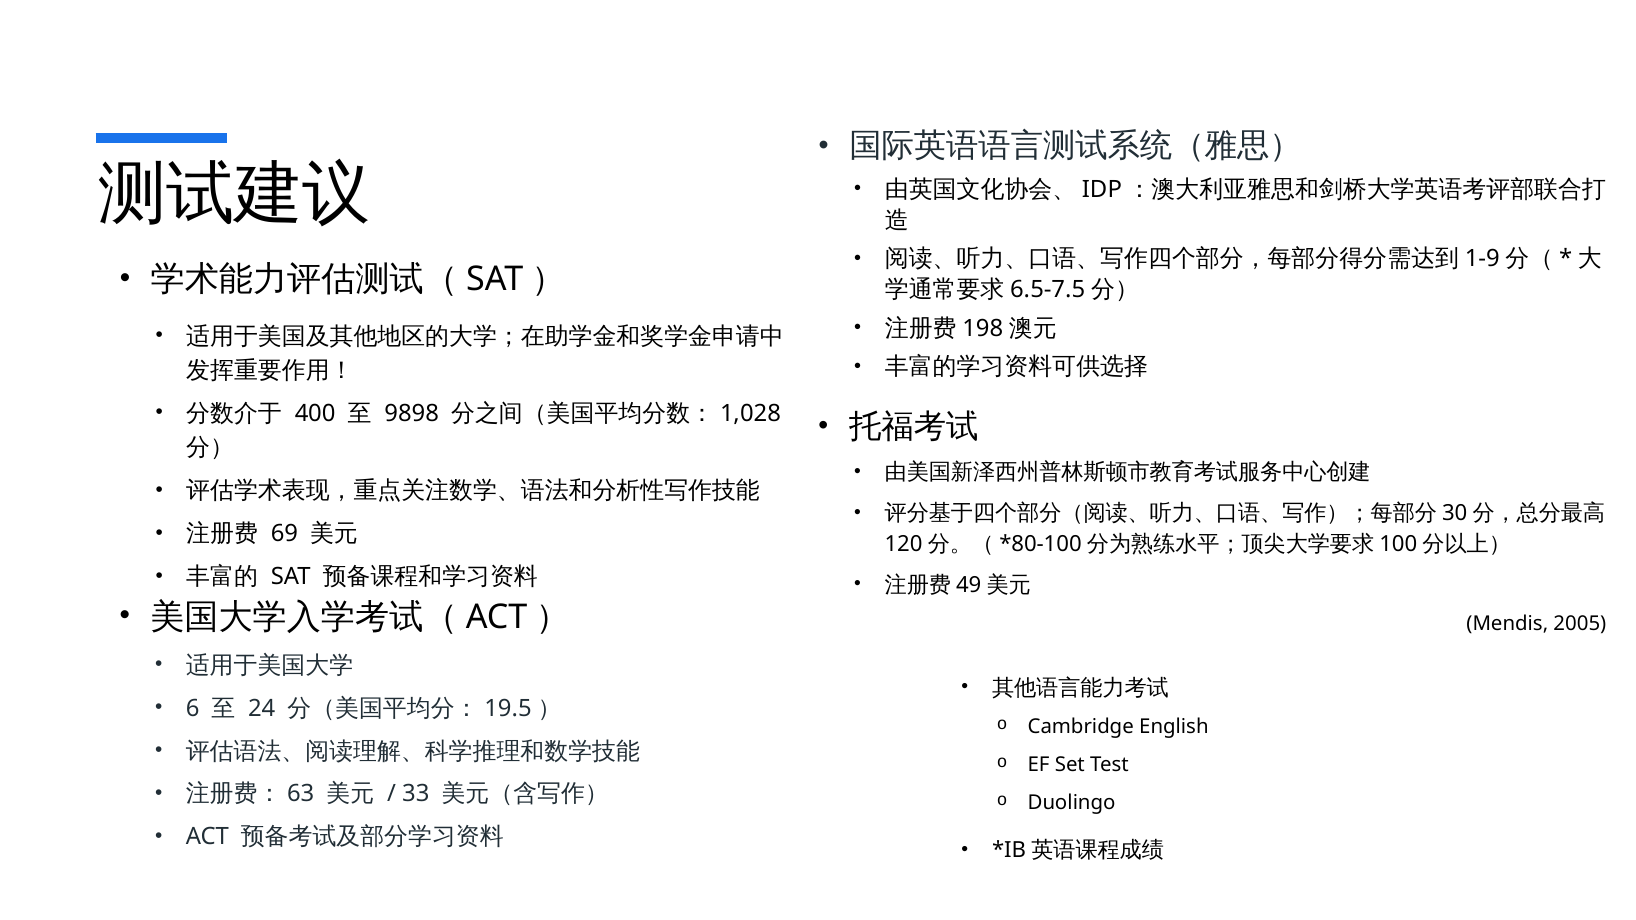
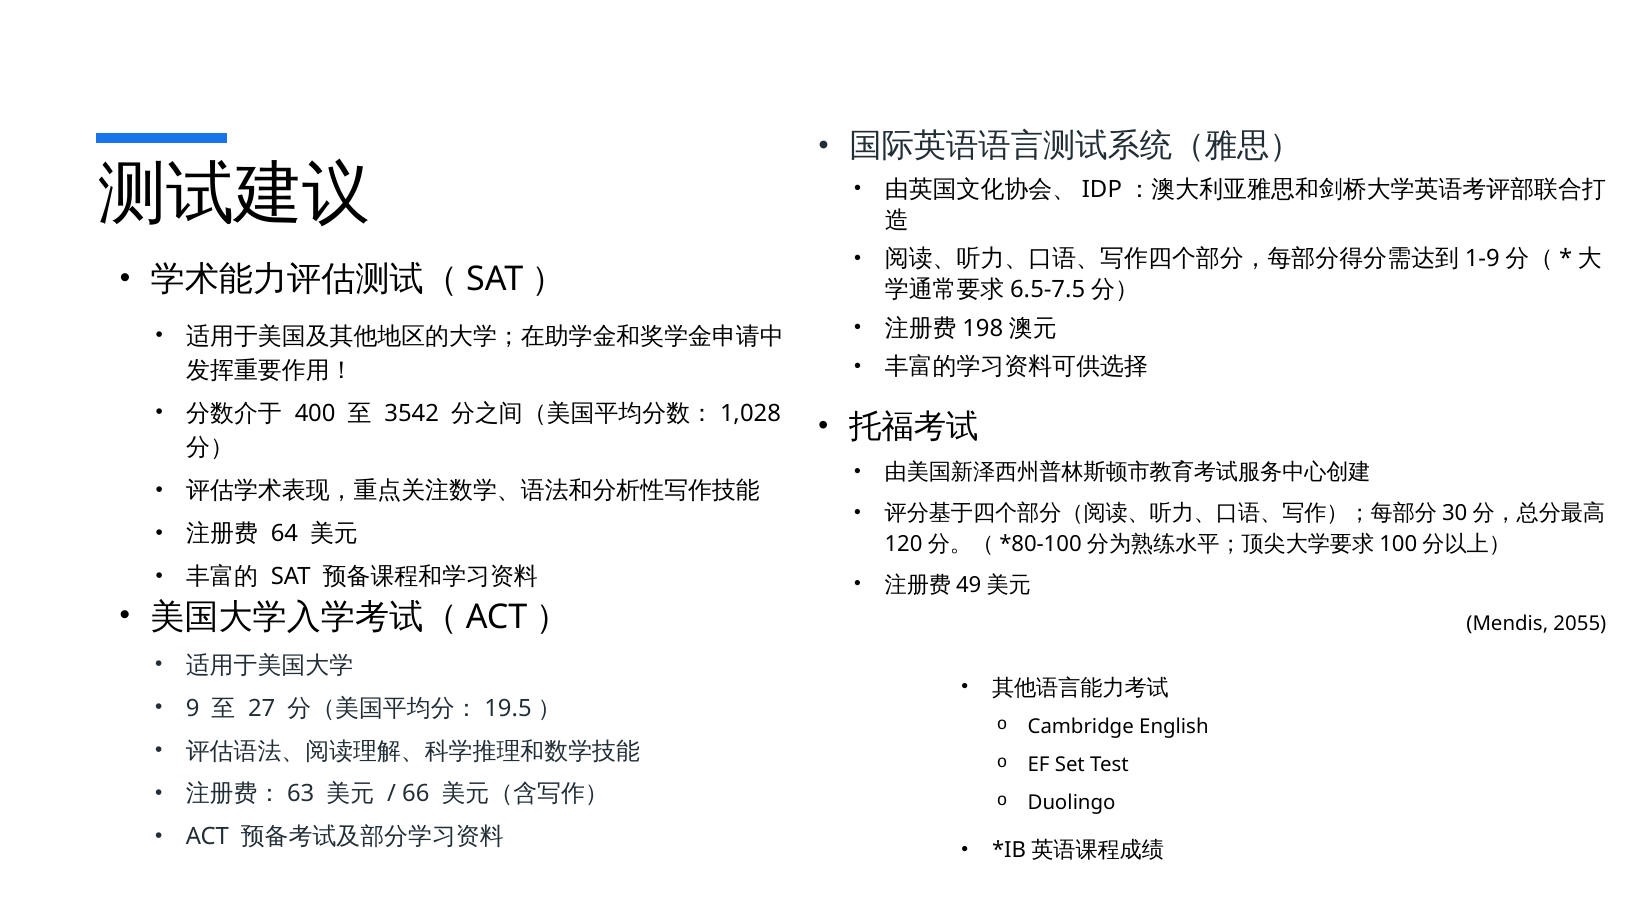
9898: 9898 -> 3542 (412, 414)
69: 69 -> 64 (284, 534)
2005: 2005 -> 2055 (1580, 624)
6: 6 -> 9 (193, 709)
24: 24 -> 27 (262, 709)
33: 33 -> 66 (416, 794)
